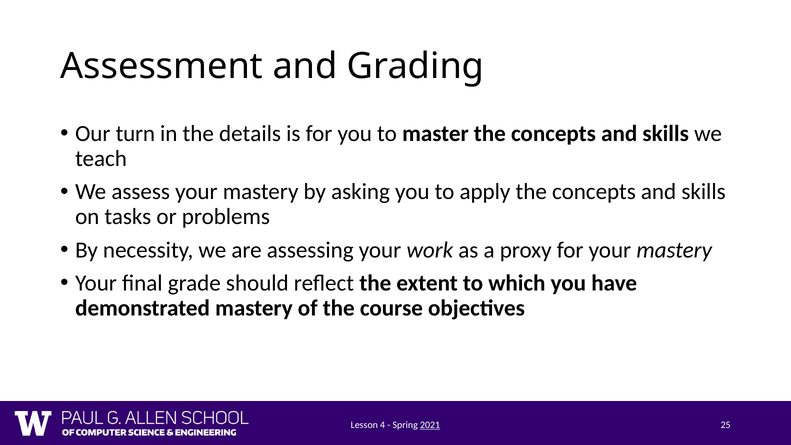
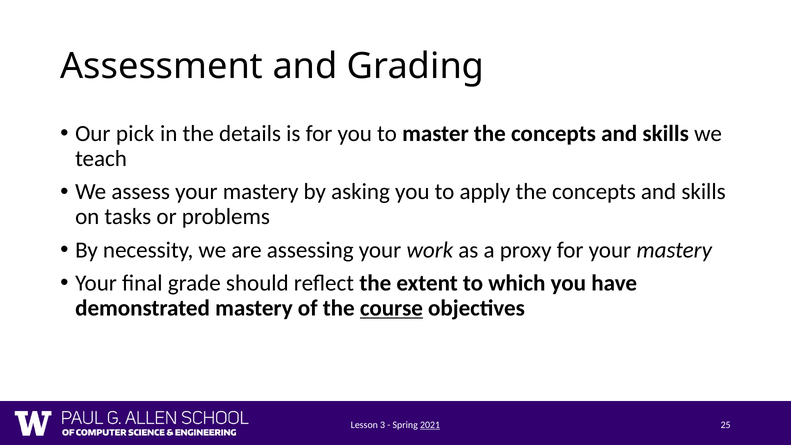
turn: turn -> pick (135, 134)
course underline: none -> present (391, 308)
4: 4 -> 3 (383, 425)
